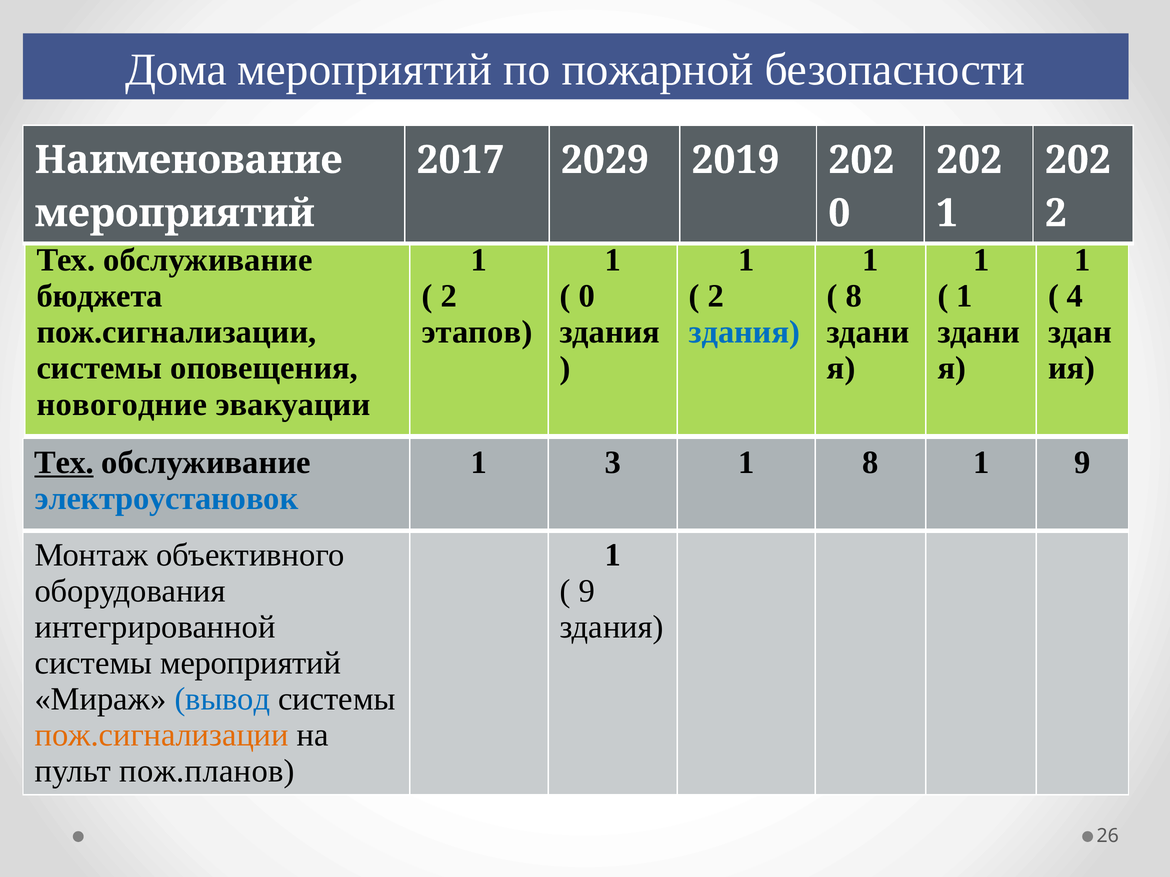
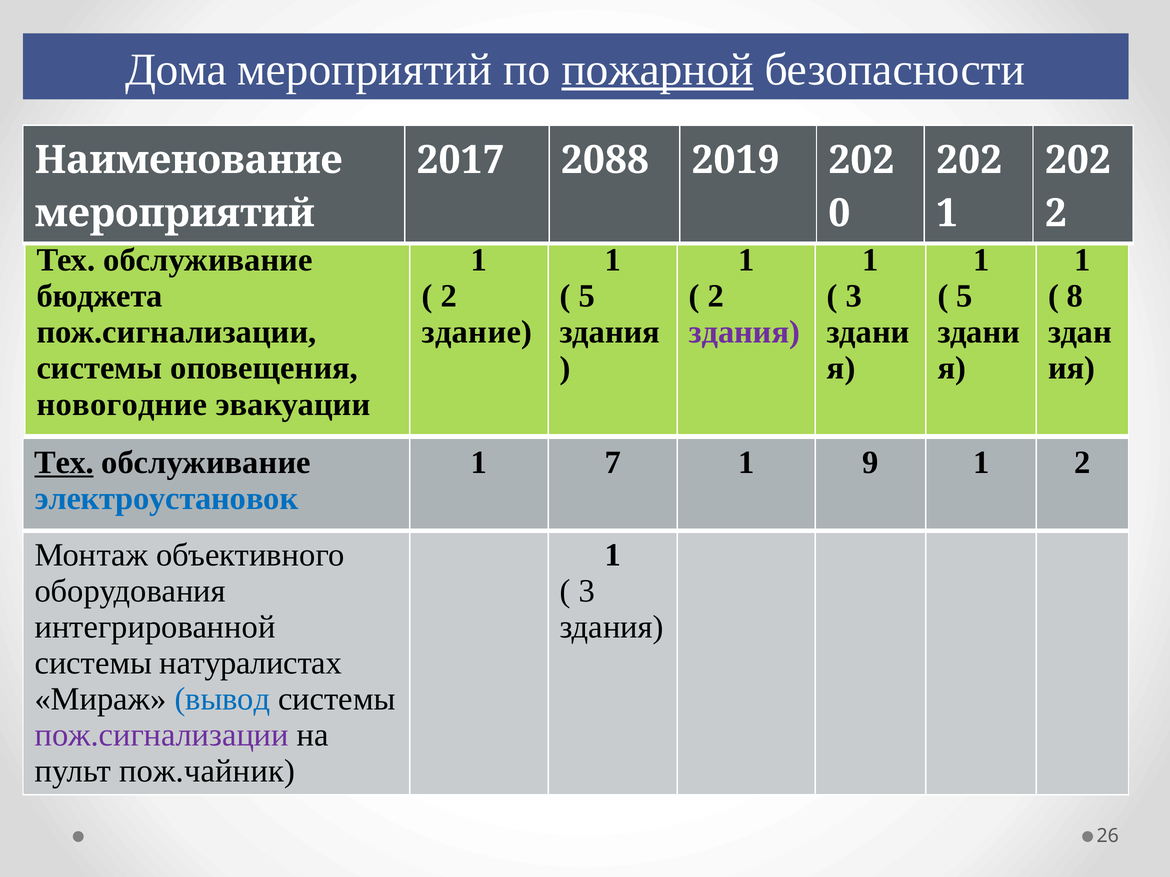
пожарной underline: none -> present (658, 70)
2029: 2029 -> 2088 (605, 160)
0: 0 -> 5 (587, 296)
8: 8 -> 3 (854, 296)
1: 1 -> 5 (965, 296)
4: 4 -> 8 (1075, 296)
этапов: этапов -> здание (477, 332)
здания colour: blue -> purple (744, 332)
3: 3 -> 7 (613, 463)
1 8: 8 -> 9 (871, 463)
1 9: 9 -> 2 (1083, 463)
9: 9 -> 3 (587, 591)
системы мероприятий: мероприятий -> натуралистах (251, 663)
пож.сигнализации colour: orange -> purple (162, 736)
пож.планов: пож.планов -> пож.чайник (207, 772)
